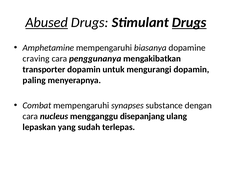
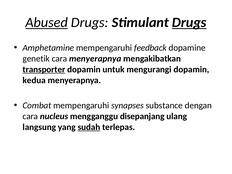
biasanya: biasanya -> feedback (150, 48)
craving: craving -> genetik (36, 59)
cara penggunanya: penggunanya -> menyerapnya (95, 59)
transporter underline: none -> present (44, 69)
paling: paling -> kedua (34, 80)
lepaskan: lepaskan -> langsung (39, 127)
sudah underline: none -> present (89, 127)
